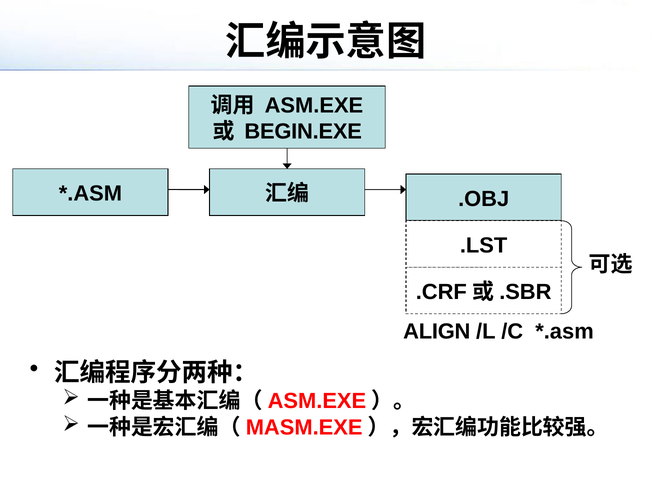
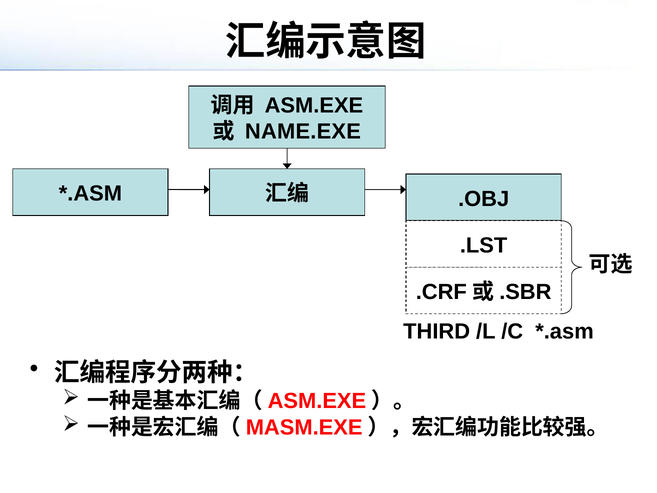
BEGIN.EXE: BEGIN.EXE -> NAME.EXE (303, 132)
ALIGN: ALIGN -> THIRD (437, 332)
